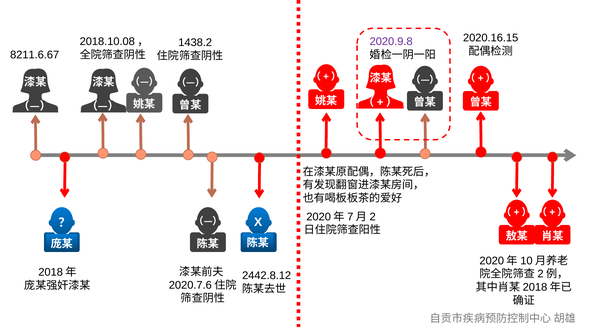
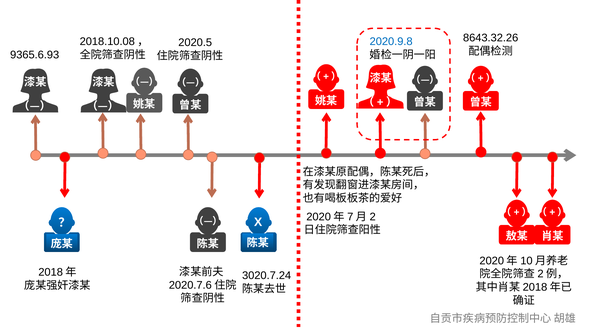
2020.16.15: 2020.16.15 -> 8643.32.26 (491, 38)
2020.9.8 colour: purple -> blue (391, 42)
1438.2: 1438.2 -> 2020.5 (195, 43)
8211.6.67: 8211.6.67 -> 9365.6.93 (35, 55)
2442.8.12: 2442.8.12 -> 3020.7.24 (267, 276)
